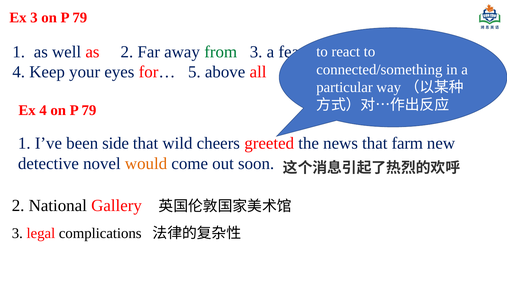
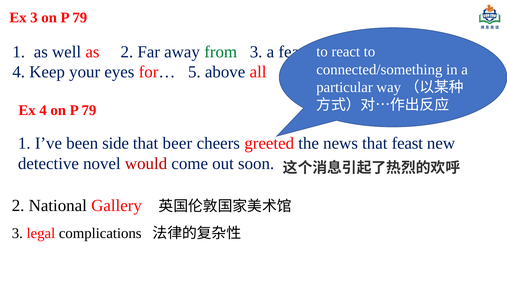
wild: wild -> beer (177, 143)
that farm: farm -> feast (407, 143)
would colour: orange -> red (146, 164)
